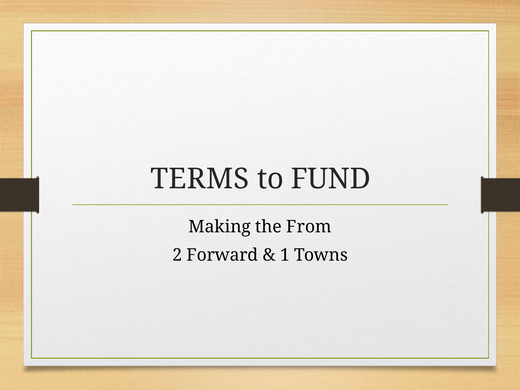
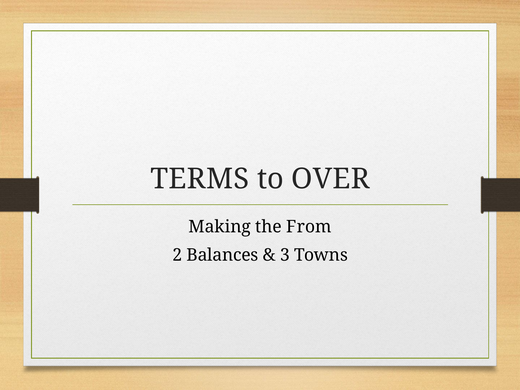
FUND: FUND -> OVER (331, 179)
Forward: Forward -> Balances (222, 255)
1: 1 -> 3 (285, 255)
